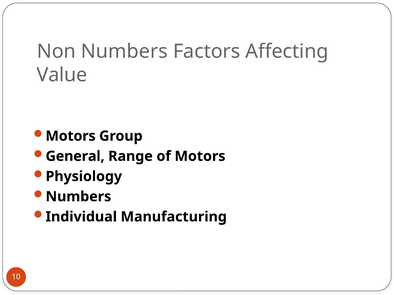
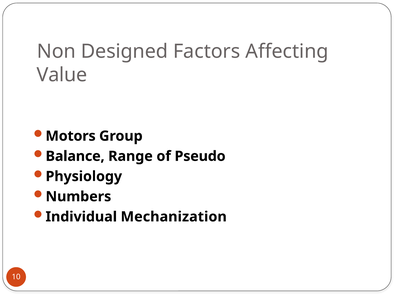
Non Numbers: Numbers -> Designed (124, 51)
General: General -> Balance (75, 156)
of Motors: Motors -> Pseudo (200, 156)
Manufacturing: Manufacturing -> Mechanization (174, 217)
